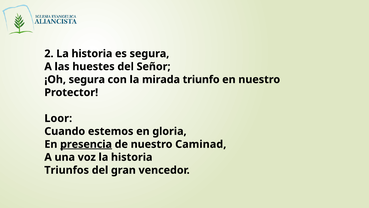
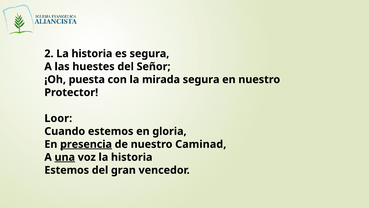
¡Oh segura: segura -> puesta (87, 79)
mirada triunfo: triunfo -> segura (201, 79)
una underline: none -> present (65, 157)
Triunfos: Triunfos -> Estemos (67, 170)
